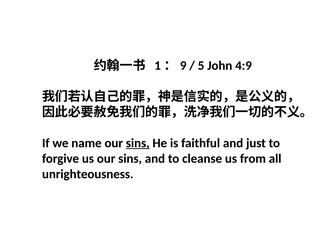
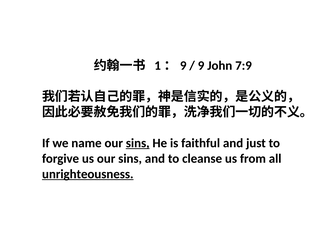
5: 5 -> 9 (201, 66)
4:9: 4:9 -> 7:9 (244, 66)
unrighteousness underline: none -> present (88, 174)
